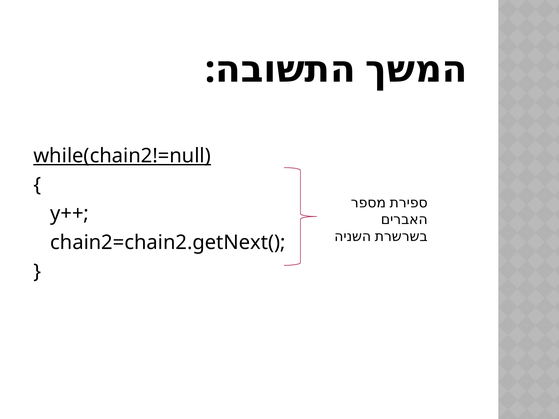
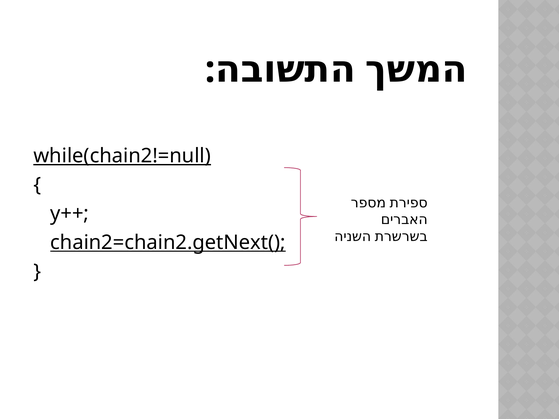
chain2=chain2.getNext( underline: none -> present (168, 243)
